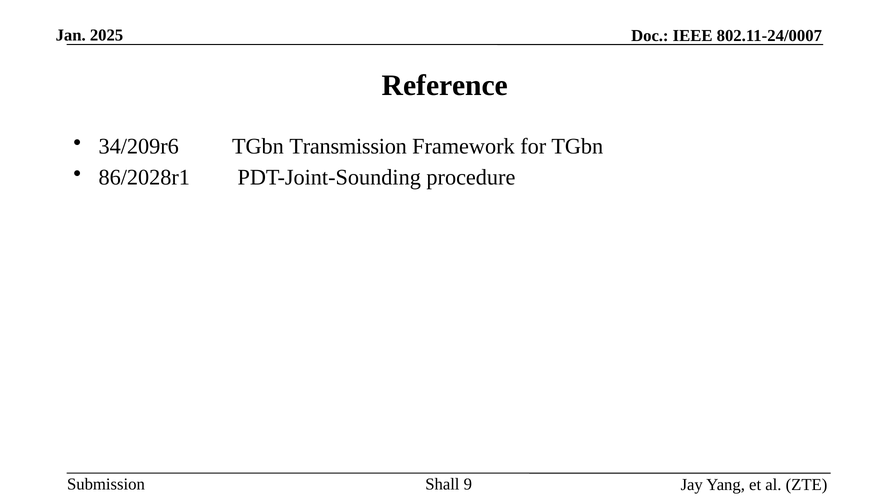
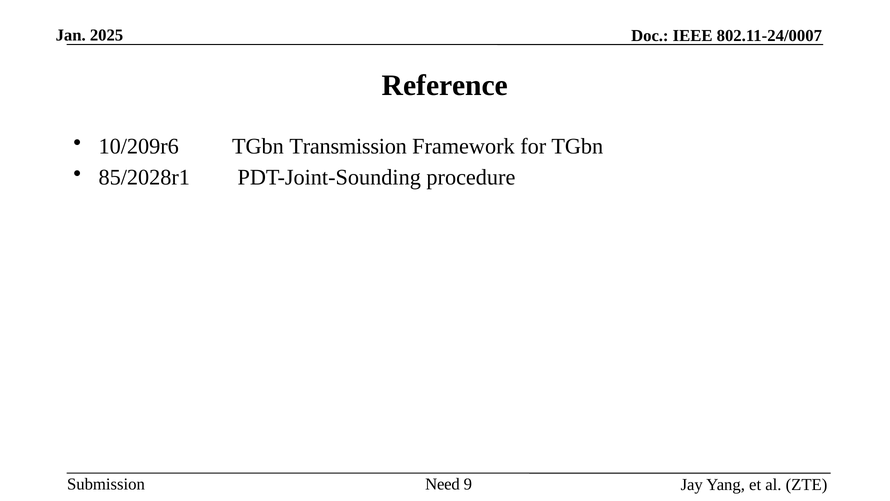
34/209r6: 34/209r6 -> 10/209r6 (139, 146)
86/2028r1: 86/2028r1 -> 85/2028r1 (144, 177)
Shall: Shall -> Need (442, 484)
